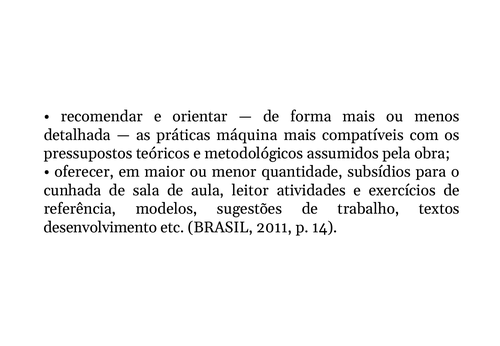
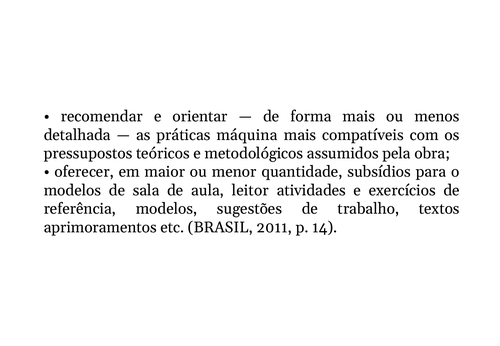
cunhada: cunhada -> modelos (72, 190)
desenvolvimento: desenvolvimento -> aprimoramentos (100, 227)
